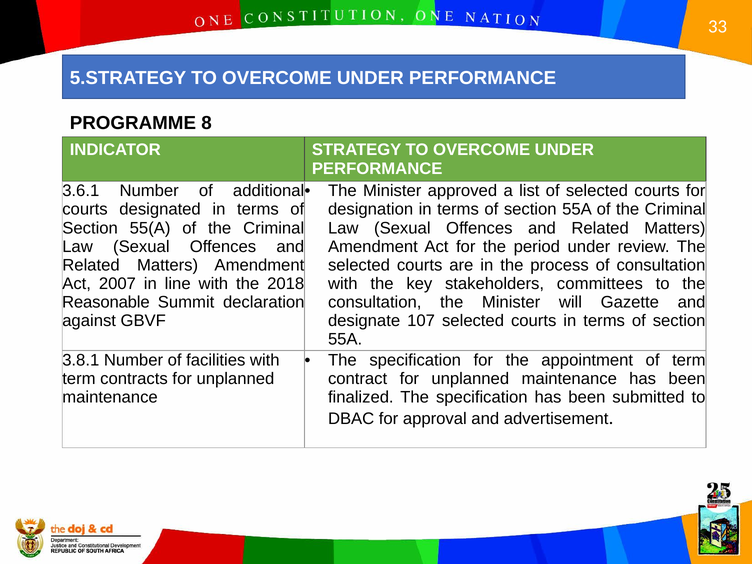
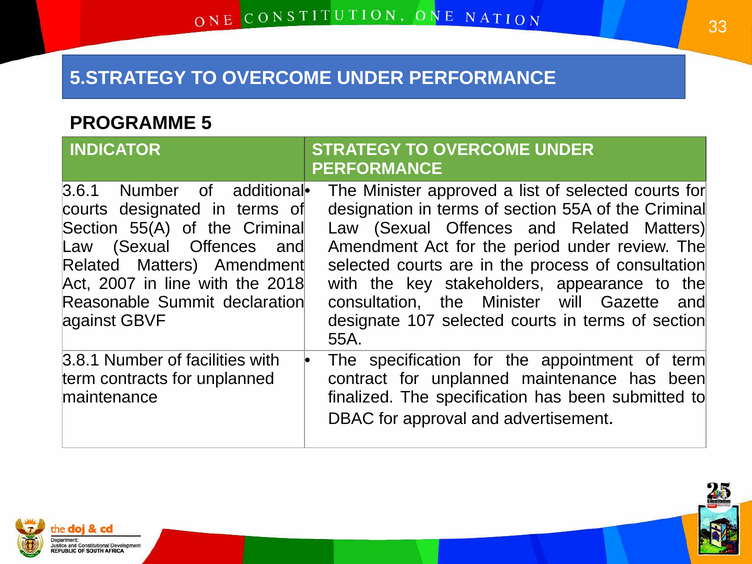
8: 8 -> 5 (207, 123)
committees: committees -> appearance (600, 284)
